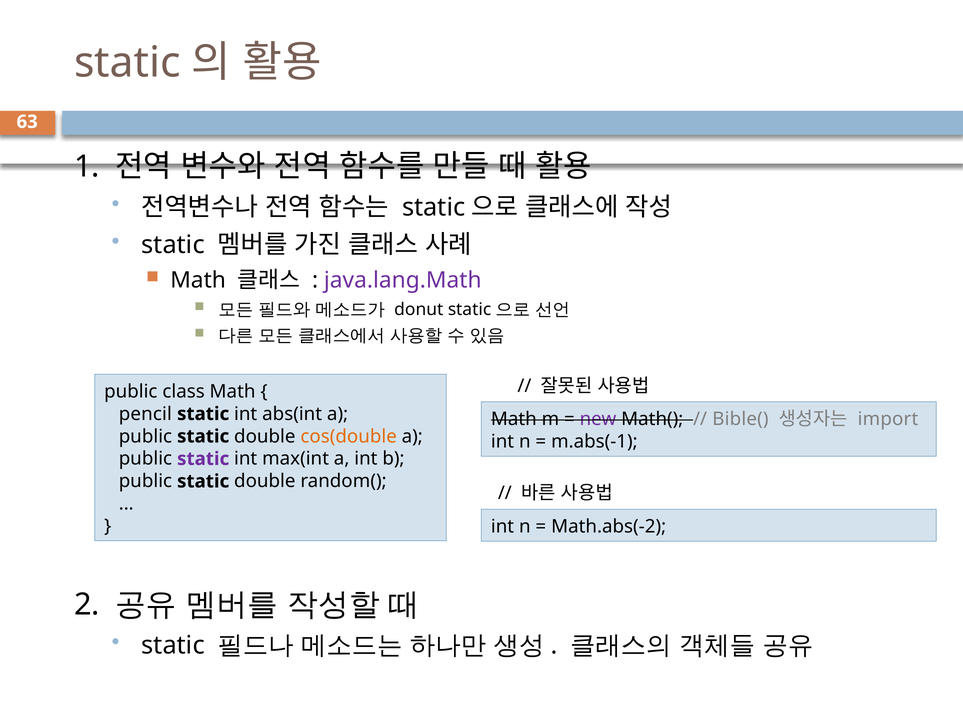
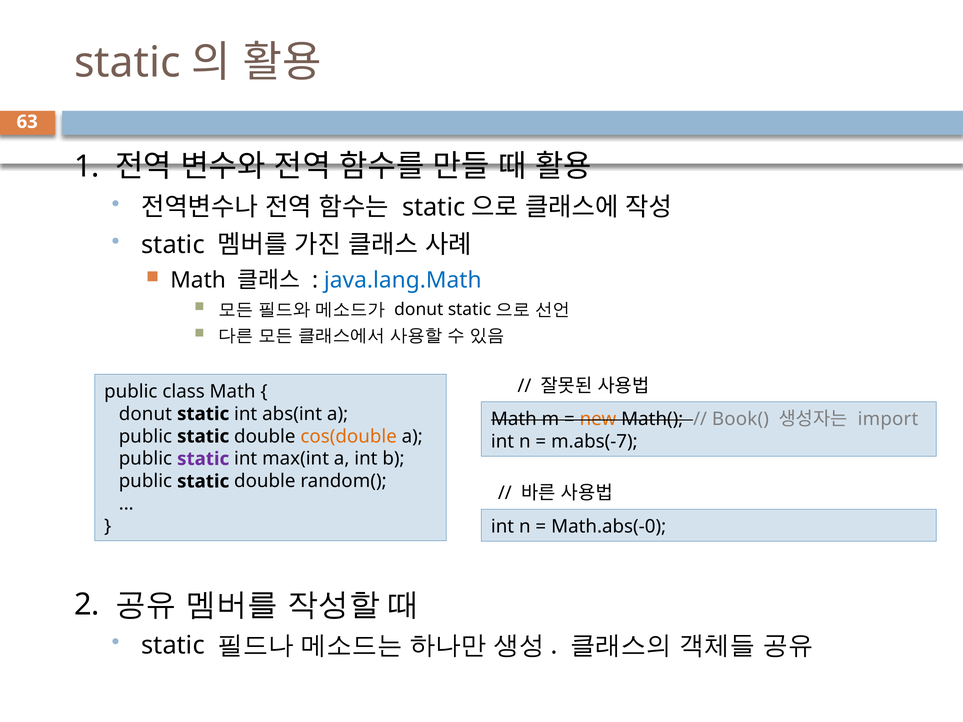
java.lang.Math colour: purple -> blue (403, 280)
pencil: pencil -> donut (145, 414)
new colour: purple -> orange (598, 419)
Bible(: Bible( -> Book( (740, 419)
m.abs(-1: m.abs(-1 -> m.abs(-7 (594, 442)
Math.abs(-2: Math.abs(-2 -> Math.abs(-0 (609, 527)
